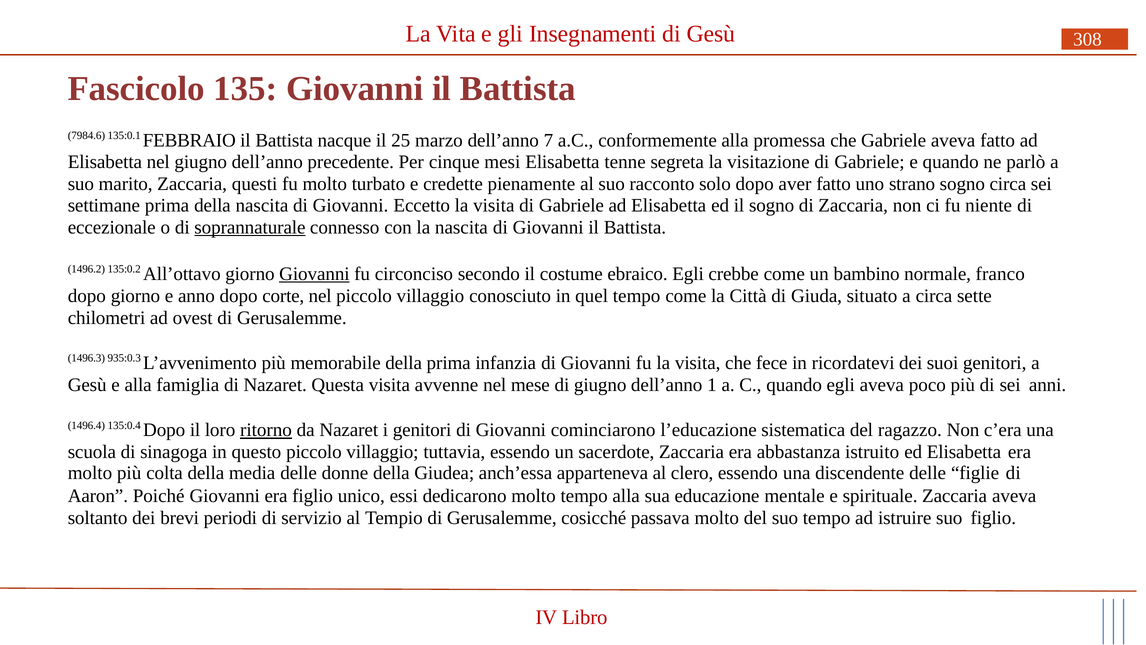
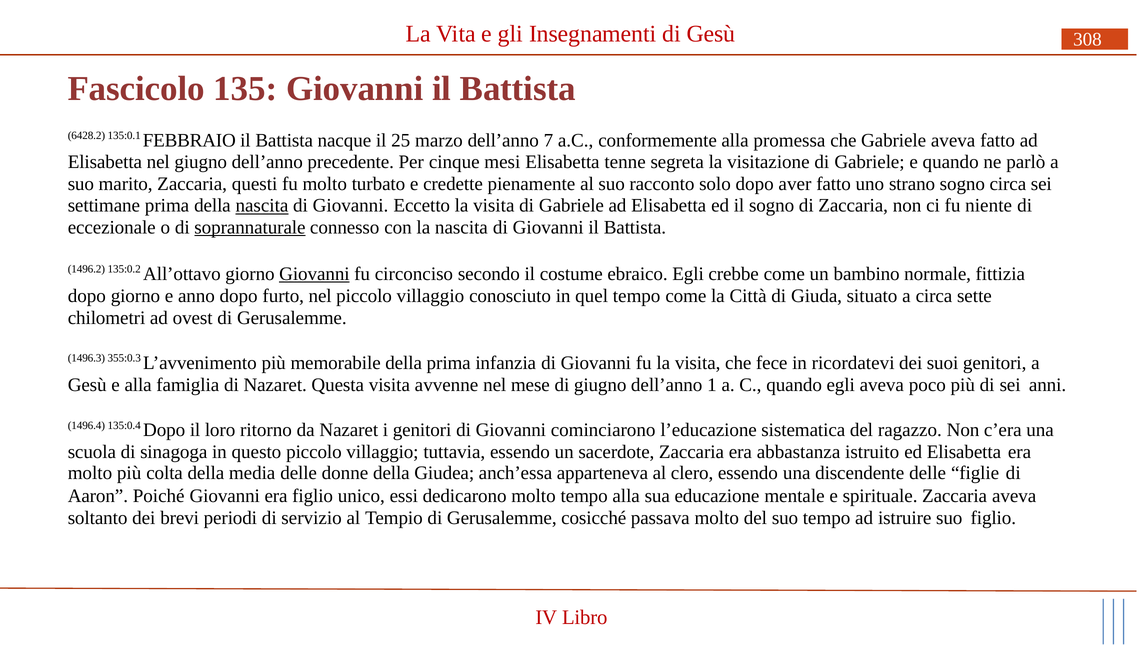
7984.6: 7984.6 -> 6428.2 (86, 136)
nascita underline: none -> present (262, 206)
franco: franco -> fittizia (1000, 274)
corte: corte -> furto (283, 296)
935:0.3: 935:0.3 -> 355:0.3 (124, 358)
ritorno underline: present -> none (266, 430)
